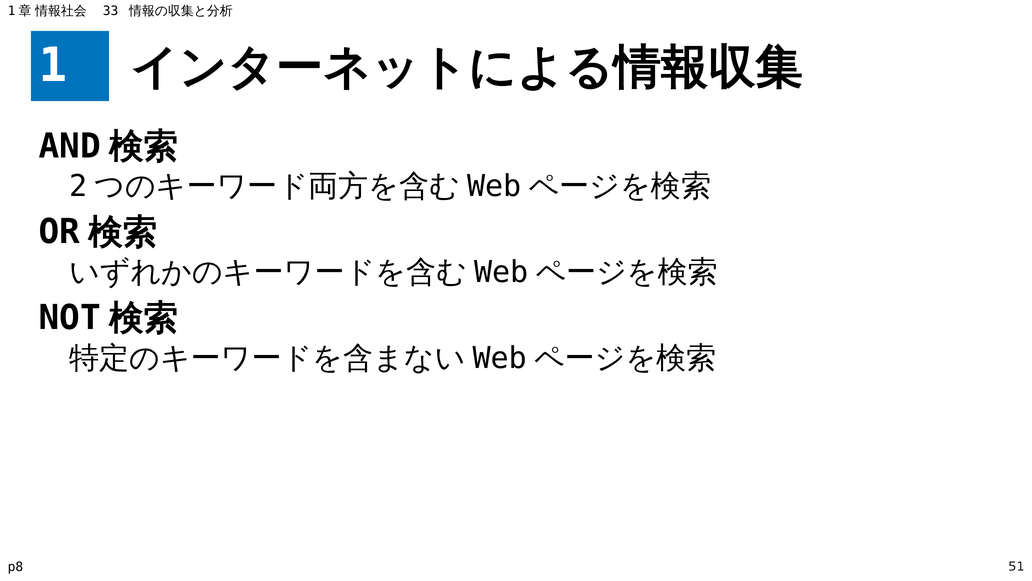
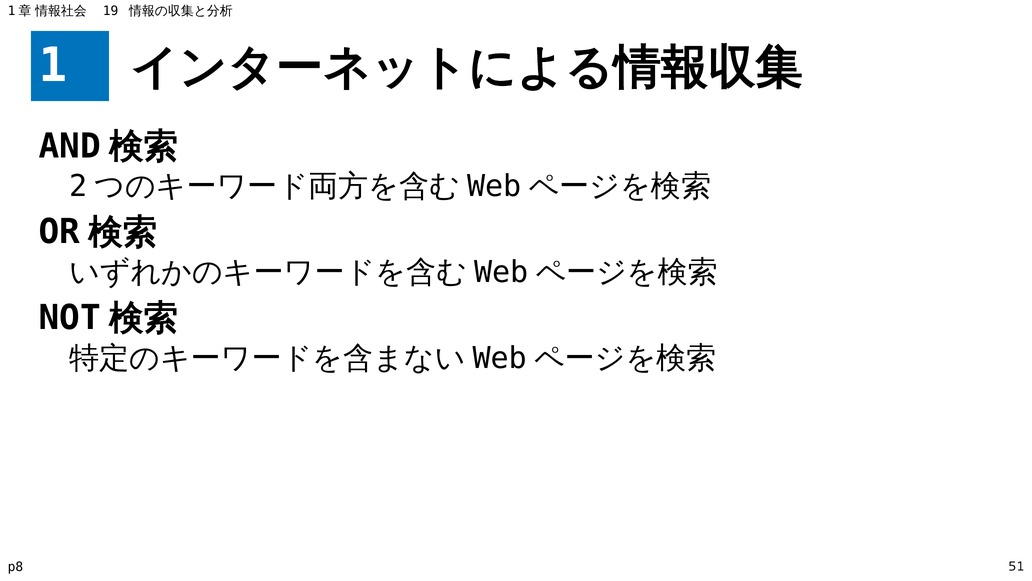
33: 33 -> 19 (111, 11)
